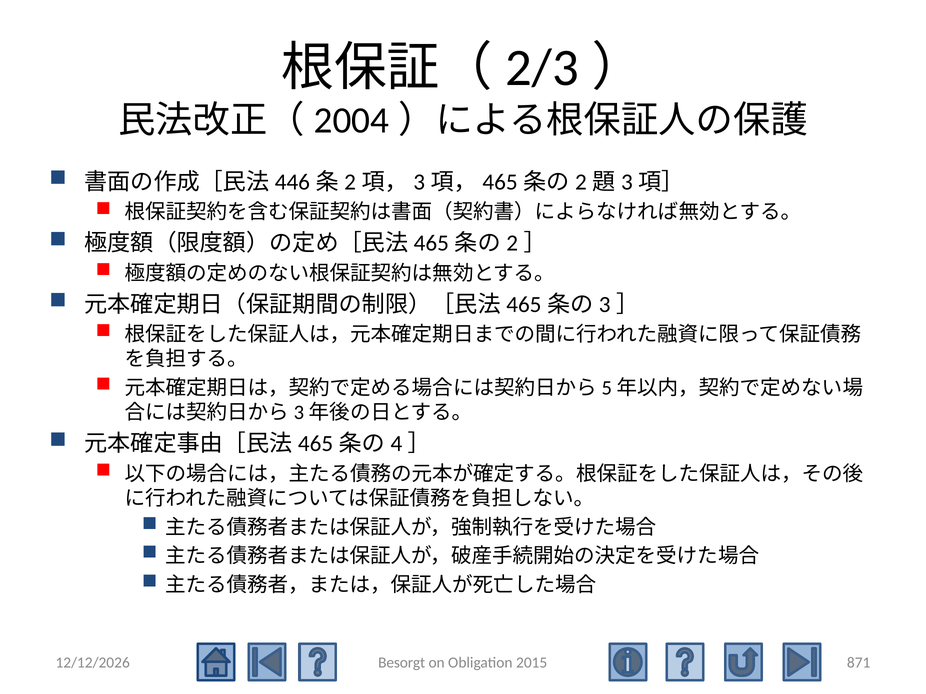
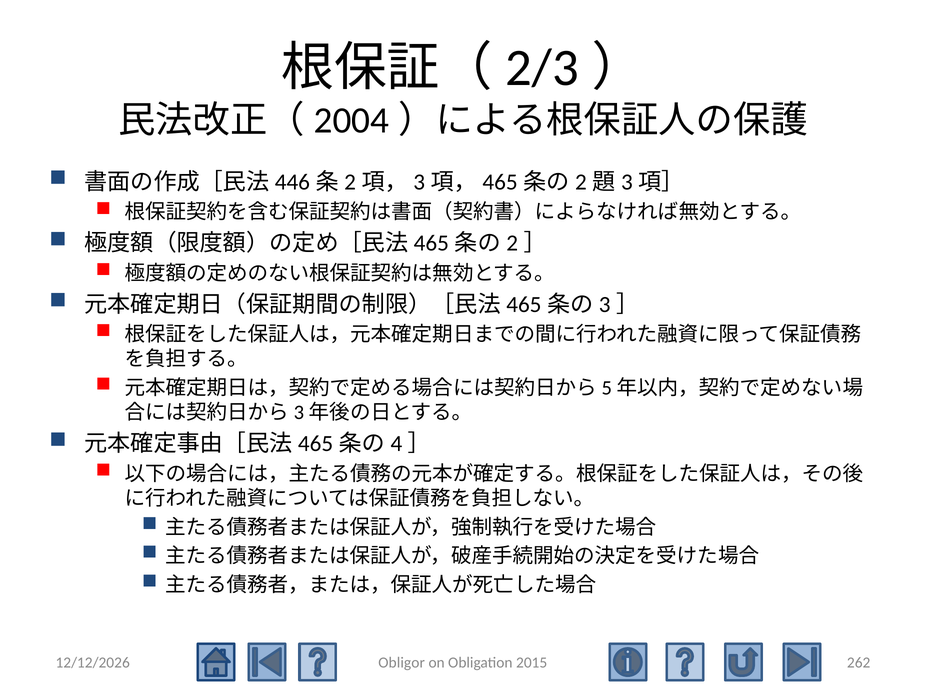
Besorgt: Besorgt -> Obligor (402, 663)
871: 871 -> 262 (859, 663)
